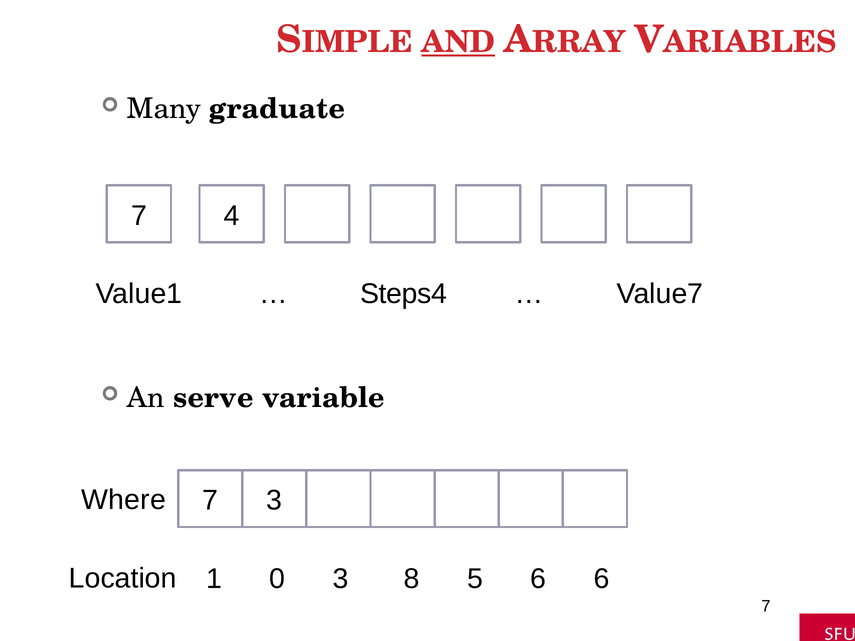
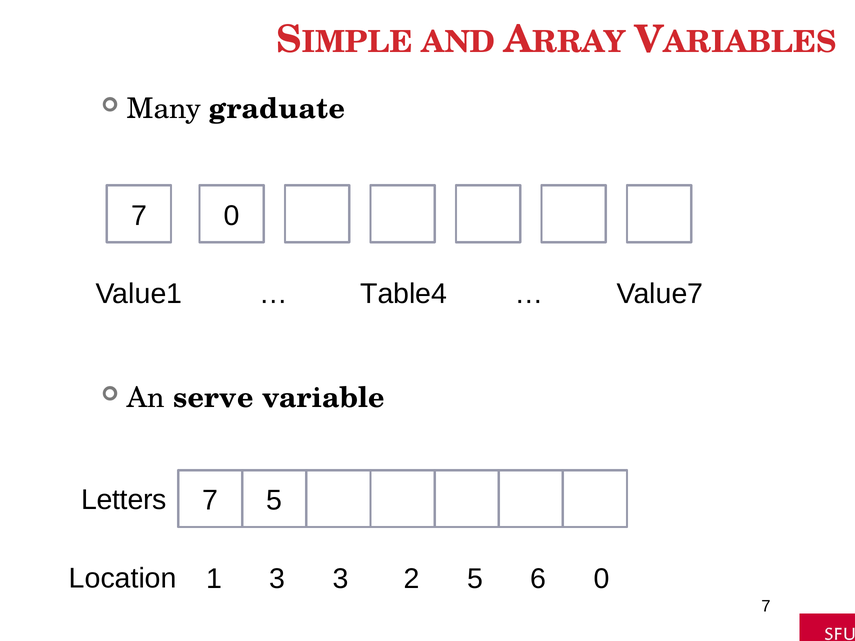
AND underline: present -> none (458, 42)
7 4: 4 -> 0 (232, 216)
Steps4: Steps4 -> Table4 (404, 294)
Where: Where -> Letters (124, 500)
7 3: 3 -> 5 (274, 501)
1 0: 0 -> 3 (277, 579)
8: 8 -> 2 (412, 579)
6 6: 6 -> 0 (602, 579)
